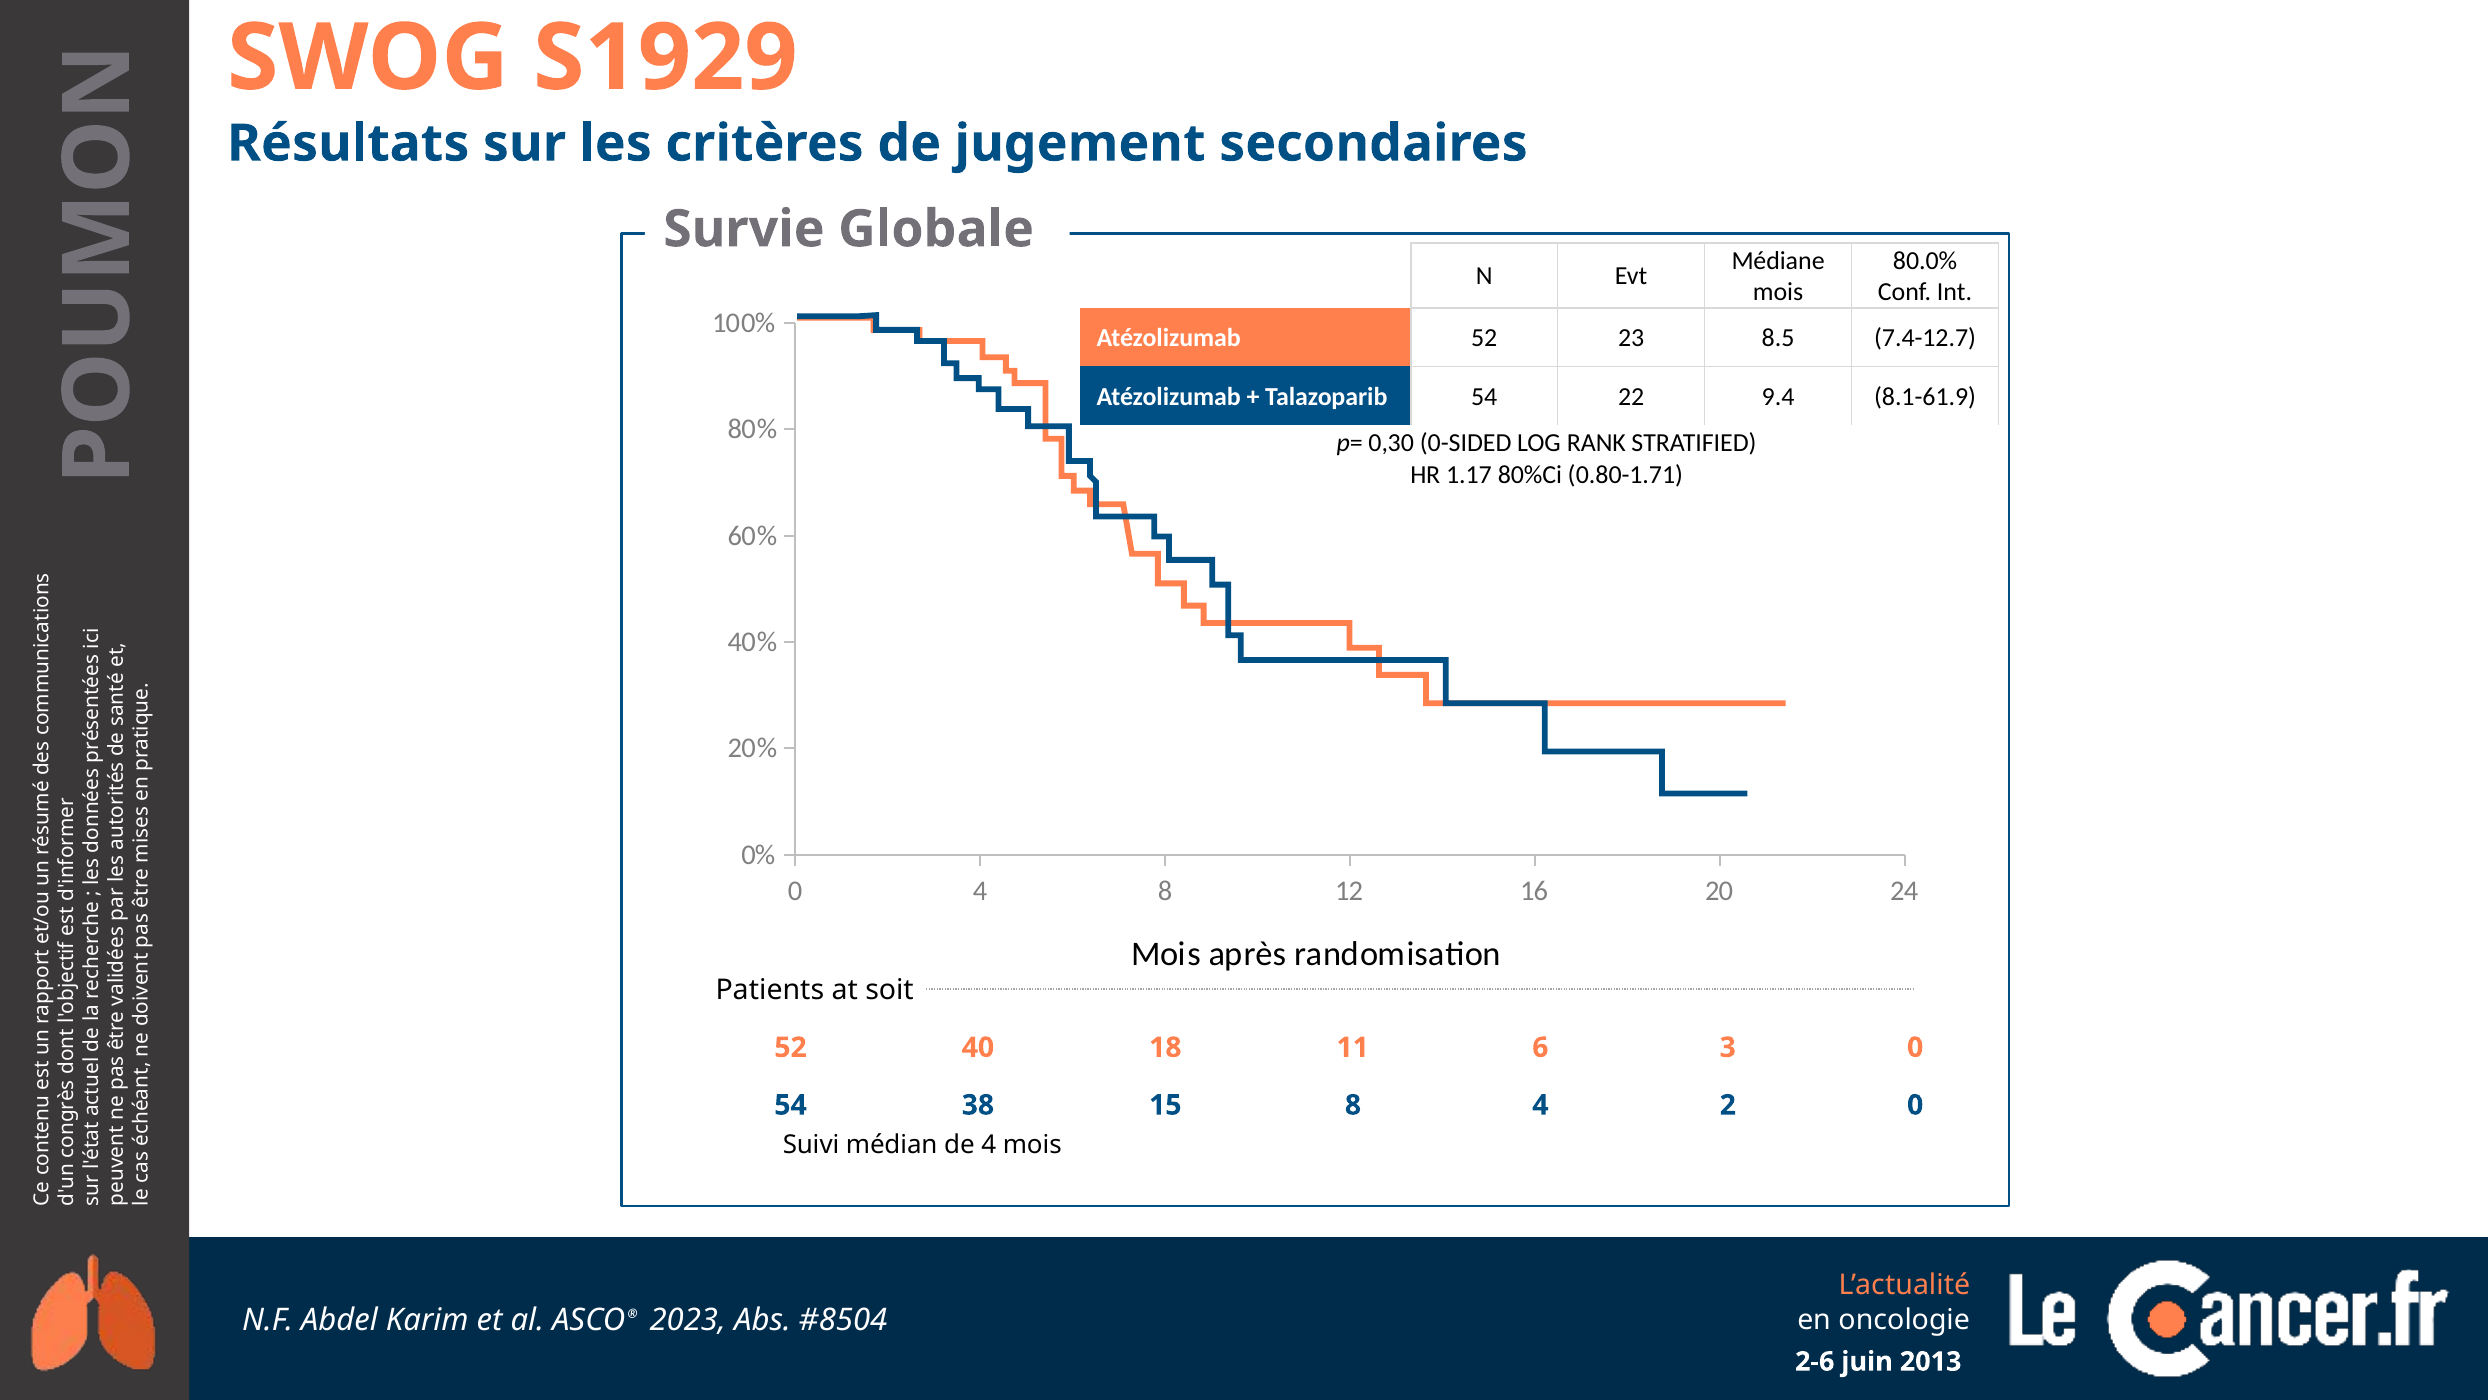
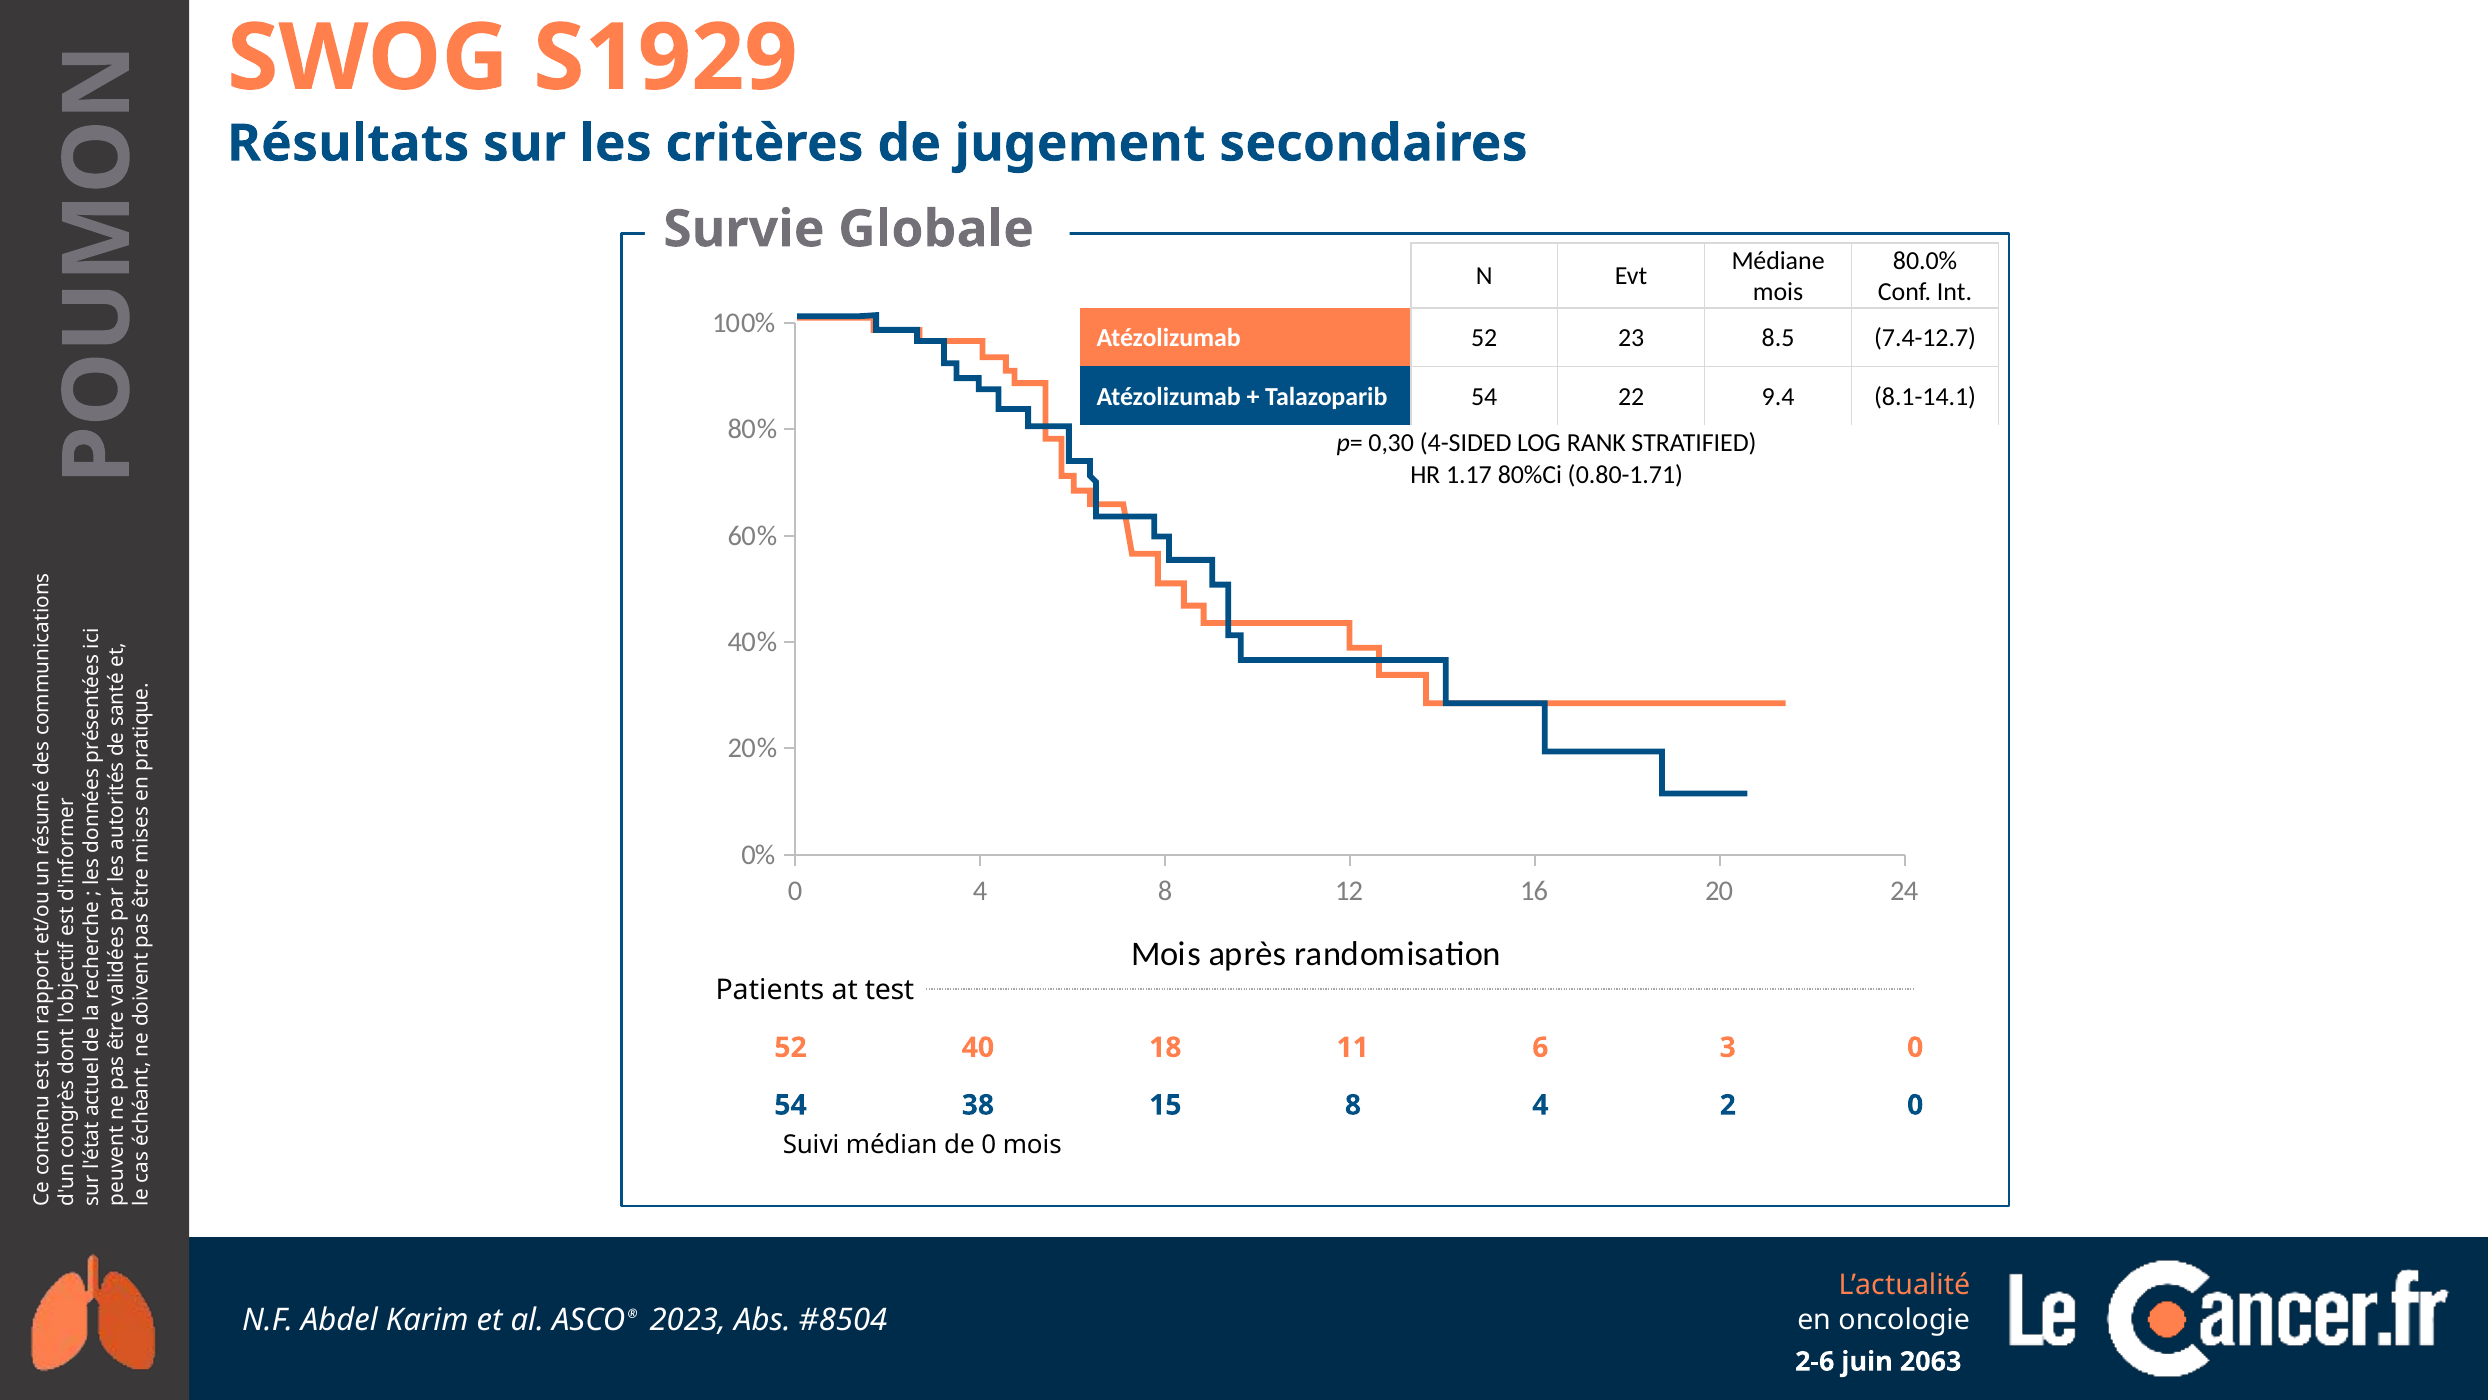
8.1-61.9: 8.1-61.9 -> 8.1-14.1 (1925, 397)
0-SIDED: 0-SIDED -> 4-SIDED (1466, 443)
soit: soit -> test (890, 990)
de 4: 4 -> 0 (989, 1144)
2013: 2013 -> 2063 (1931, 1361)
